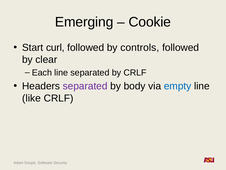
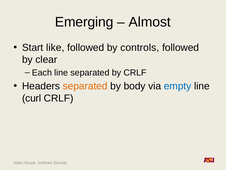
Cookie: Cookie -> Almost (150, 22)
curl: curl -> like (55, 47)
separated colour: purple -> orange (85, 86)
like: like -> curl (32, 98)
